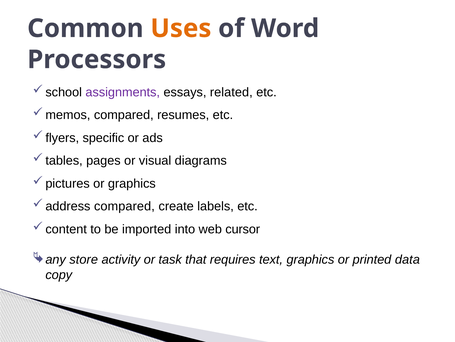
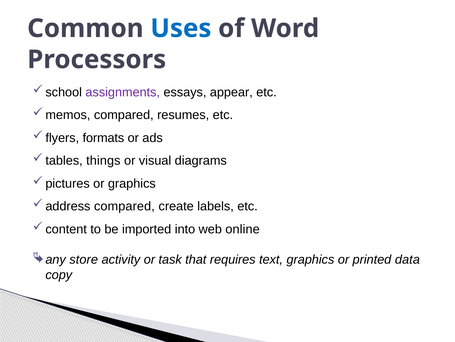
Uses colour: orange -> blue (181, 28)
related: related -> appear (231, 92)
specific: specific -> formats (103, 138)
pages: pages -> things (103, 160)
cursor: cursor -> online (243, 229)
